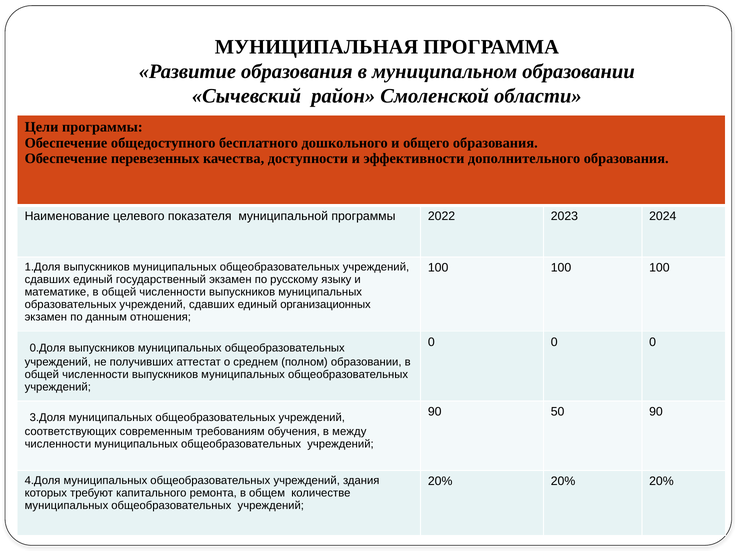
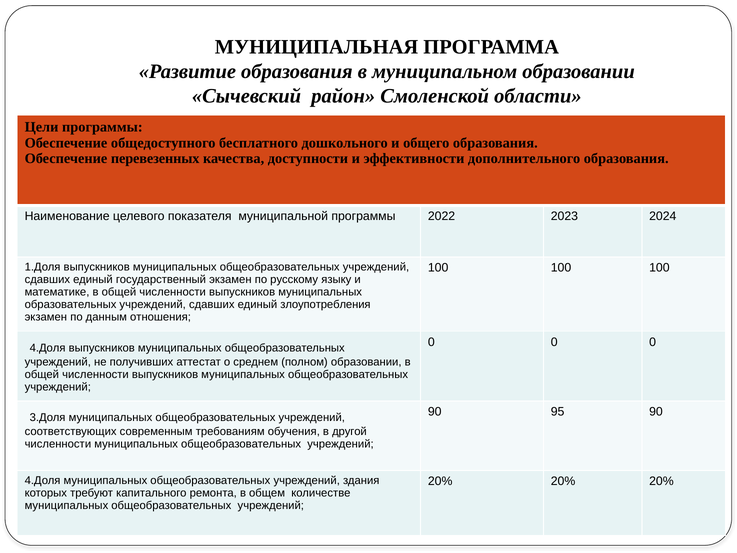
организационных: организационных -> злоупотребления (325, 304)
0.Доля: 0.Доля -> 4.Доля (48, 348)
50: 50 -> 95 (558, 412)
между: между -> другой (349, 432)
